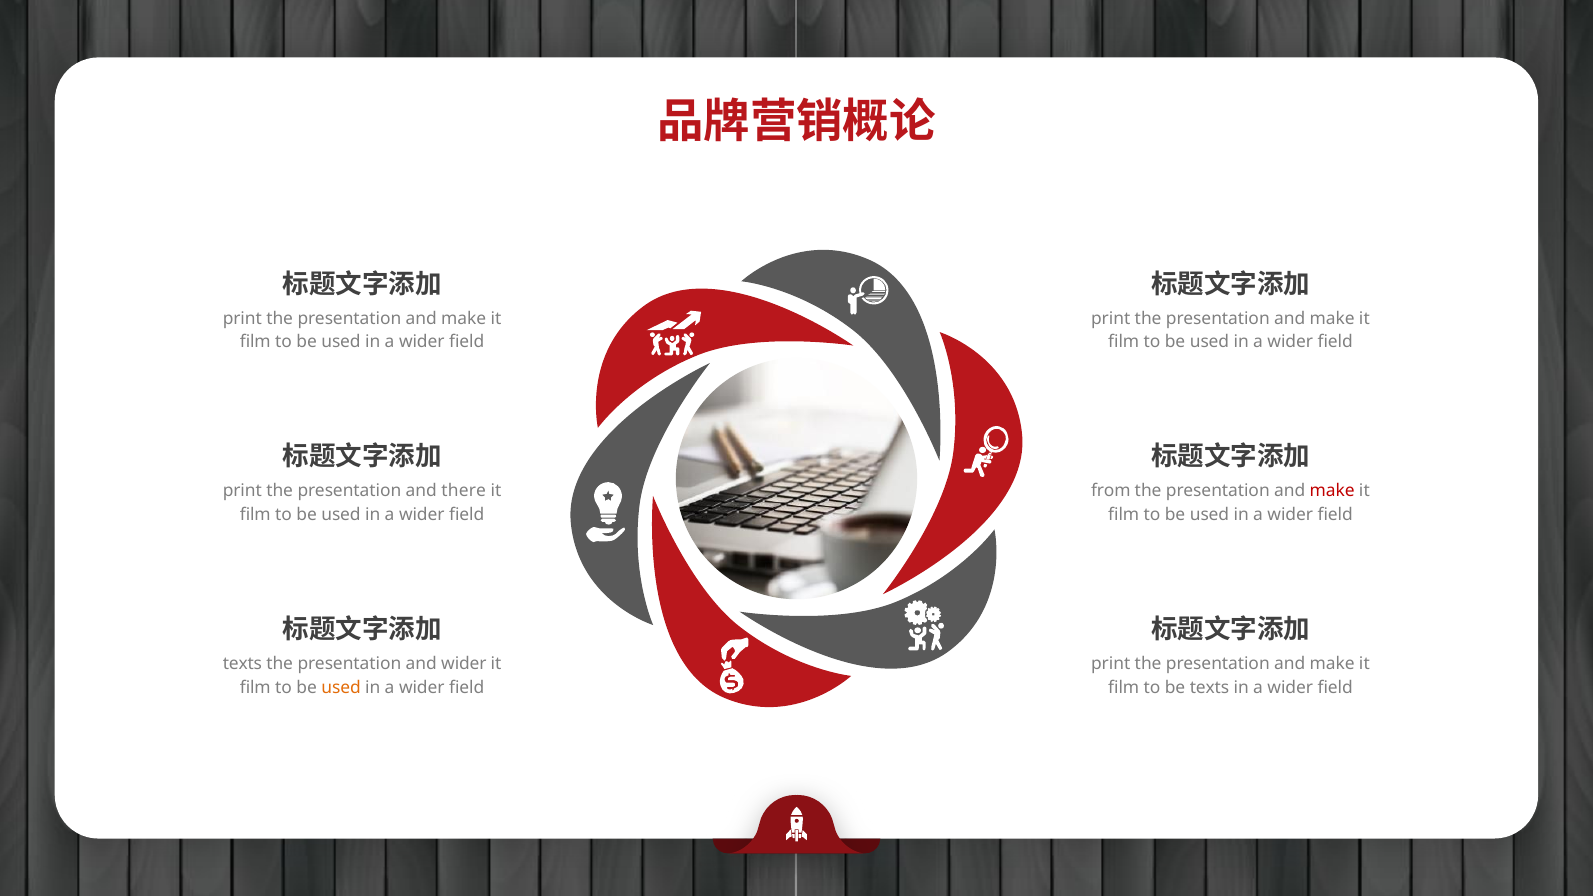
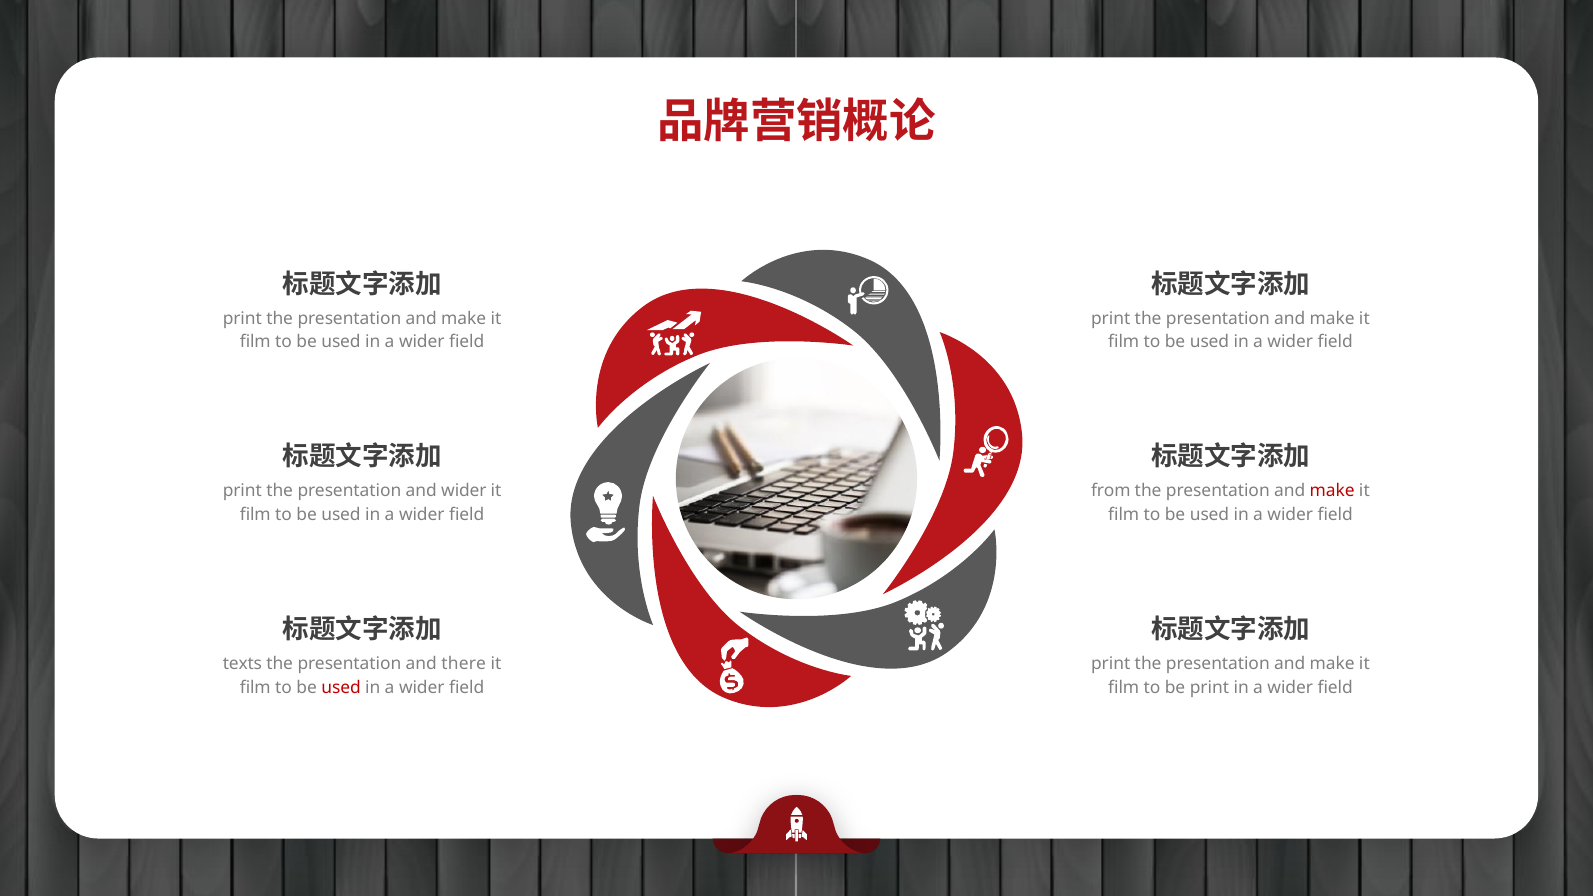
and there: there -> wider (464, 491)
and wider: wider -> there (464, 664)
used colour: orange -> red (341, 688)
be texts: texts -> print (1209, 688)
